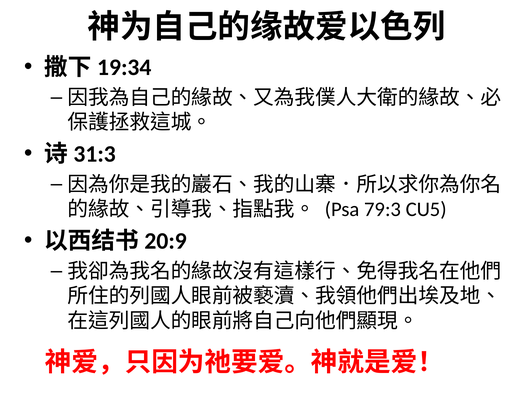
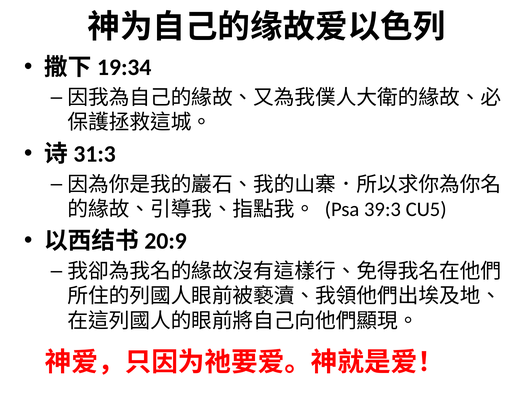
79:3: 79:3 -> 39:3 (383, 209)
